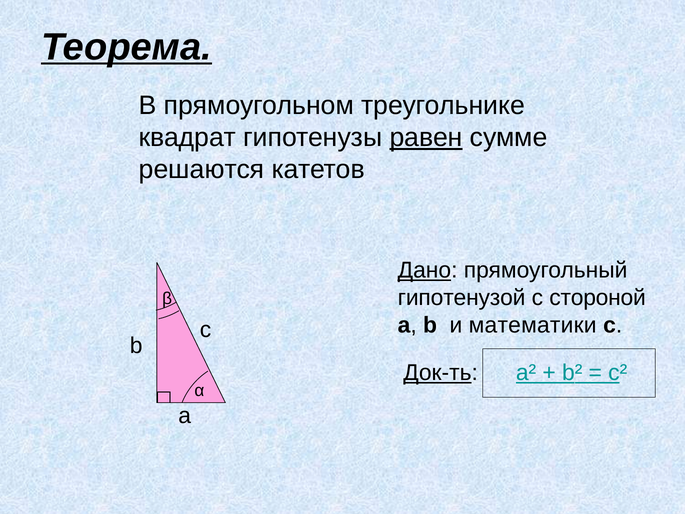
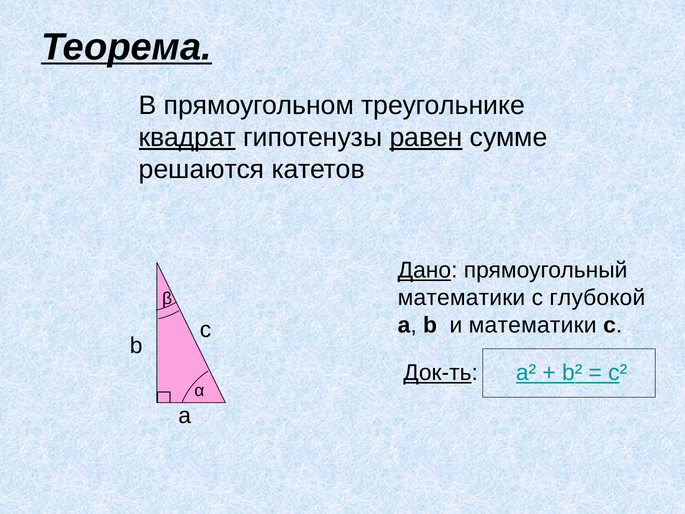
квадрат underline: none -> present (187, 137)
гипотенузой: гипотенузой -> математики (461, 298)
стороной: стороной -> глубокой (597, 298)
